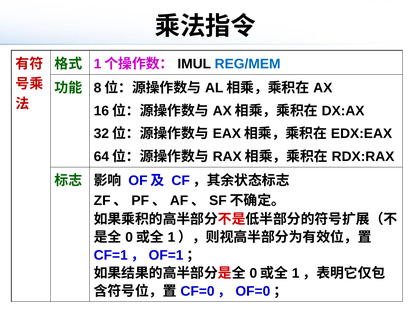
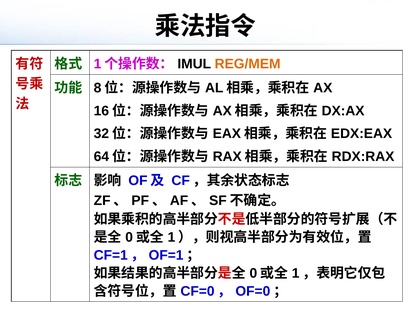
REG/MEM colour: blue -> orange (248, 64)
